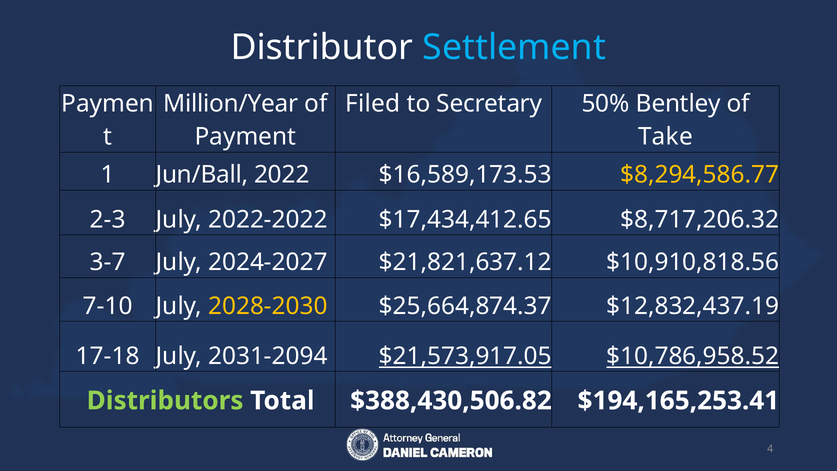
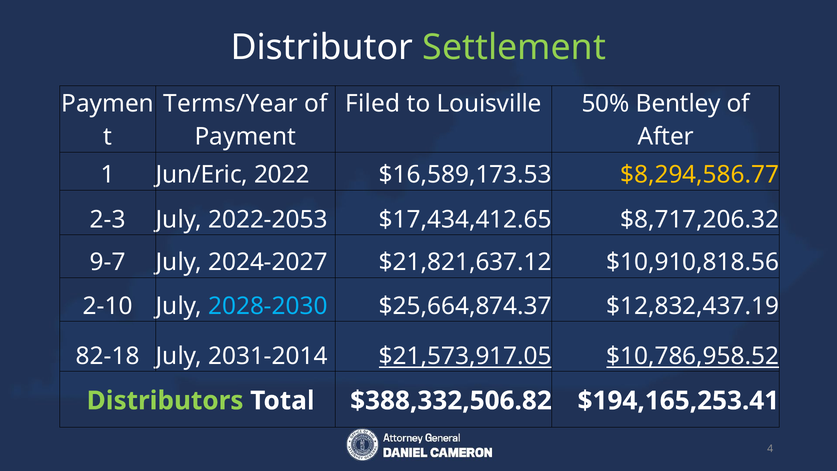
Settlement colour: light blue -> light green (514, 47)
Million/Year: Million/Year -> Terms/Year (231, 104)
Secretary: Secretary -> Louisville (489, 104)
Take: Take -> After (666, 137)
Jun/Ball: Jun/Ball -> Jun/Eric (202, 175)
2022-2022: 2022-2022 -> 2022-2053 (268, 220)
3-7: 3-7 -> 9-7 (108, 262)
7-10: 7-10 -> 2-10 (108, 306)
2028-2030 colour: yellow -> light blue (268, 306)
17-18: 17-18 -> 82-18 (108, 356)
2031-2094: 2031-2094 -> 2031-2014 (268, 356)
$388,430,506.82: $388,430,506.82 -> $388,332,506.82 (451, 401)
